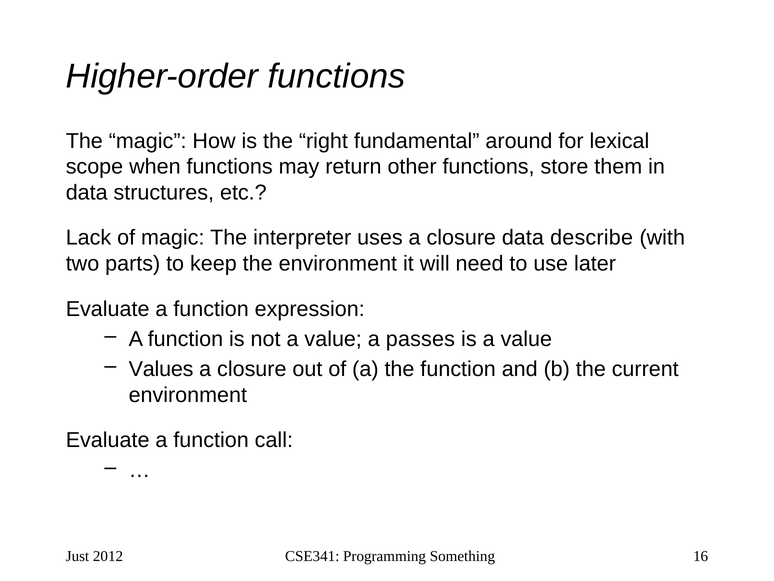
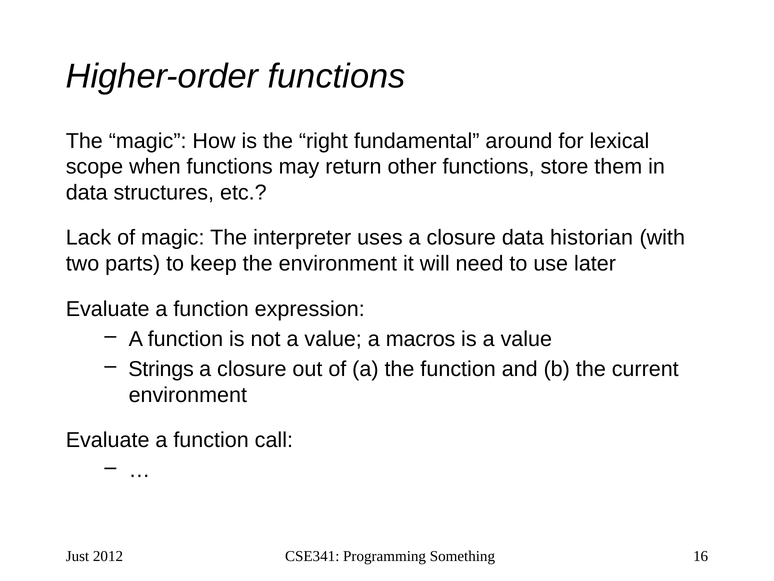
describe: describe -> historian (592, 238)
passes: passes -> macros (421, 339)
Values: Values -> Strings (161, 369)
